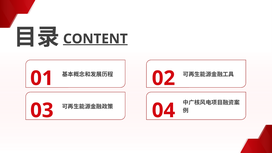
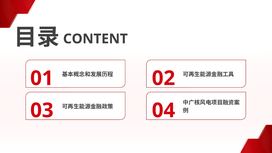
CONTENT underline: present -> none (95, 39)
